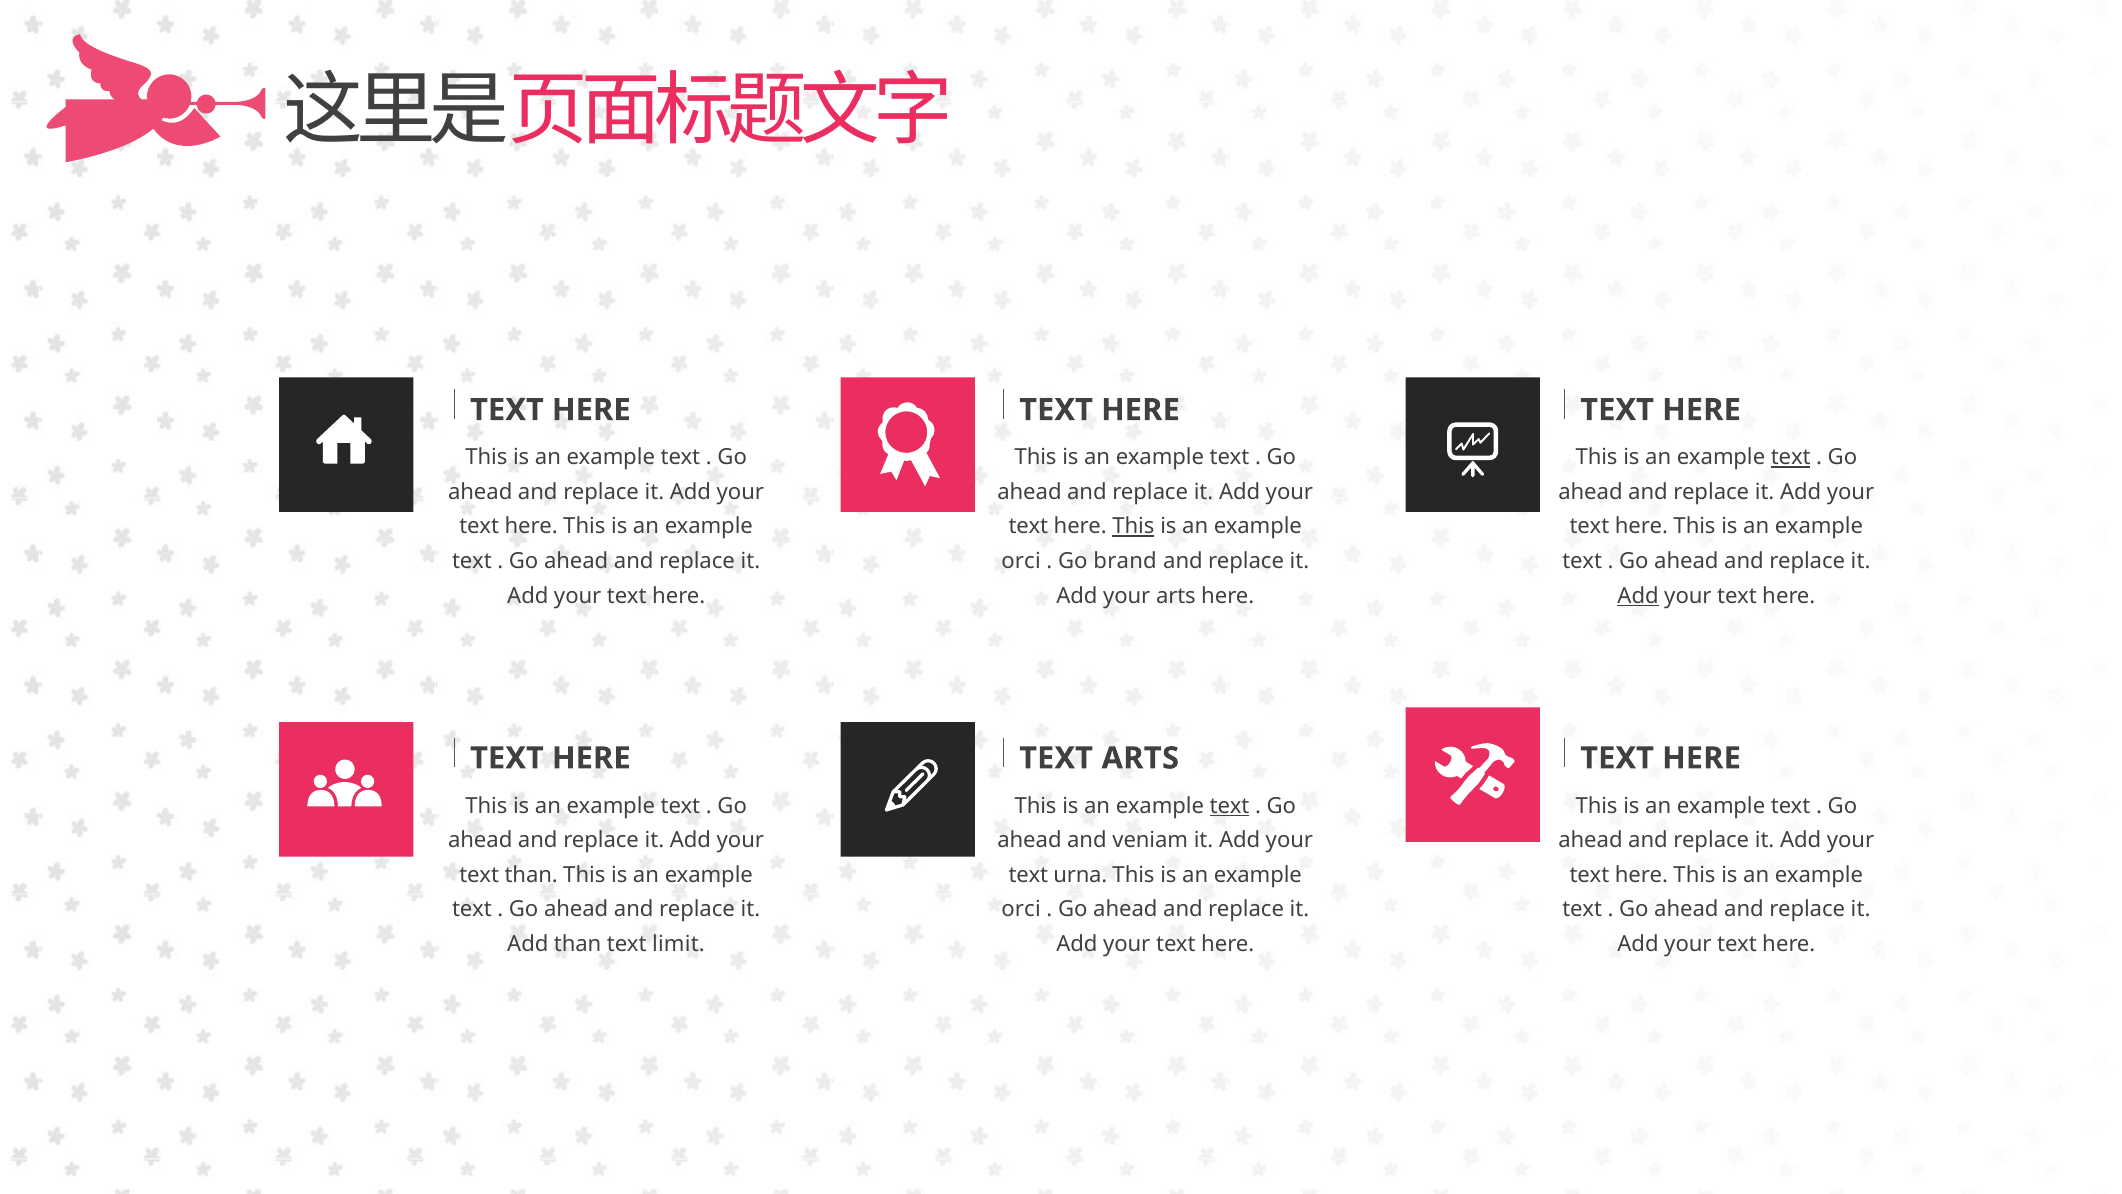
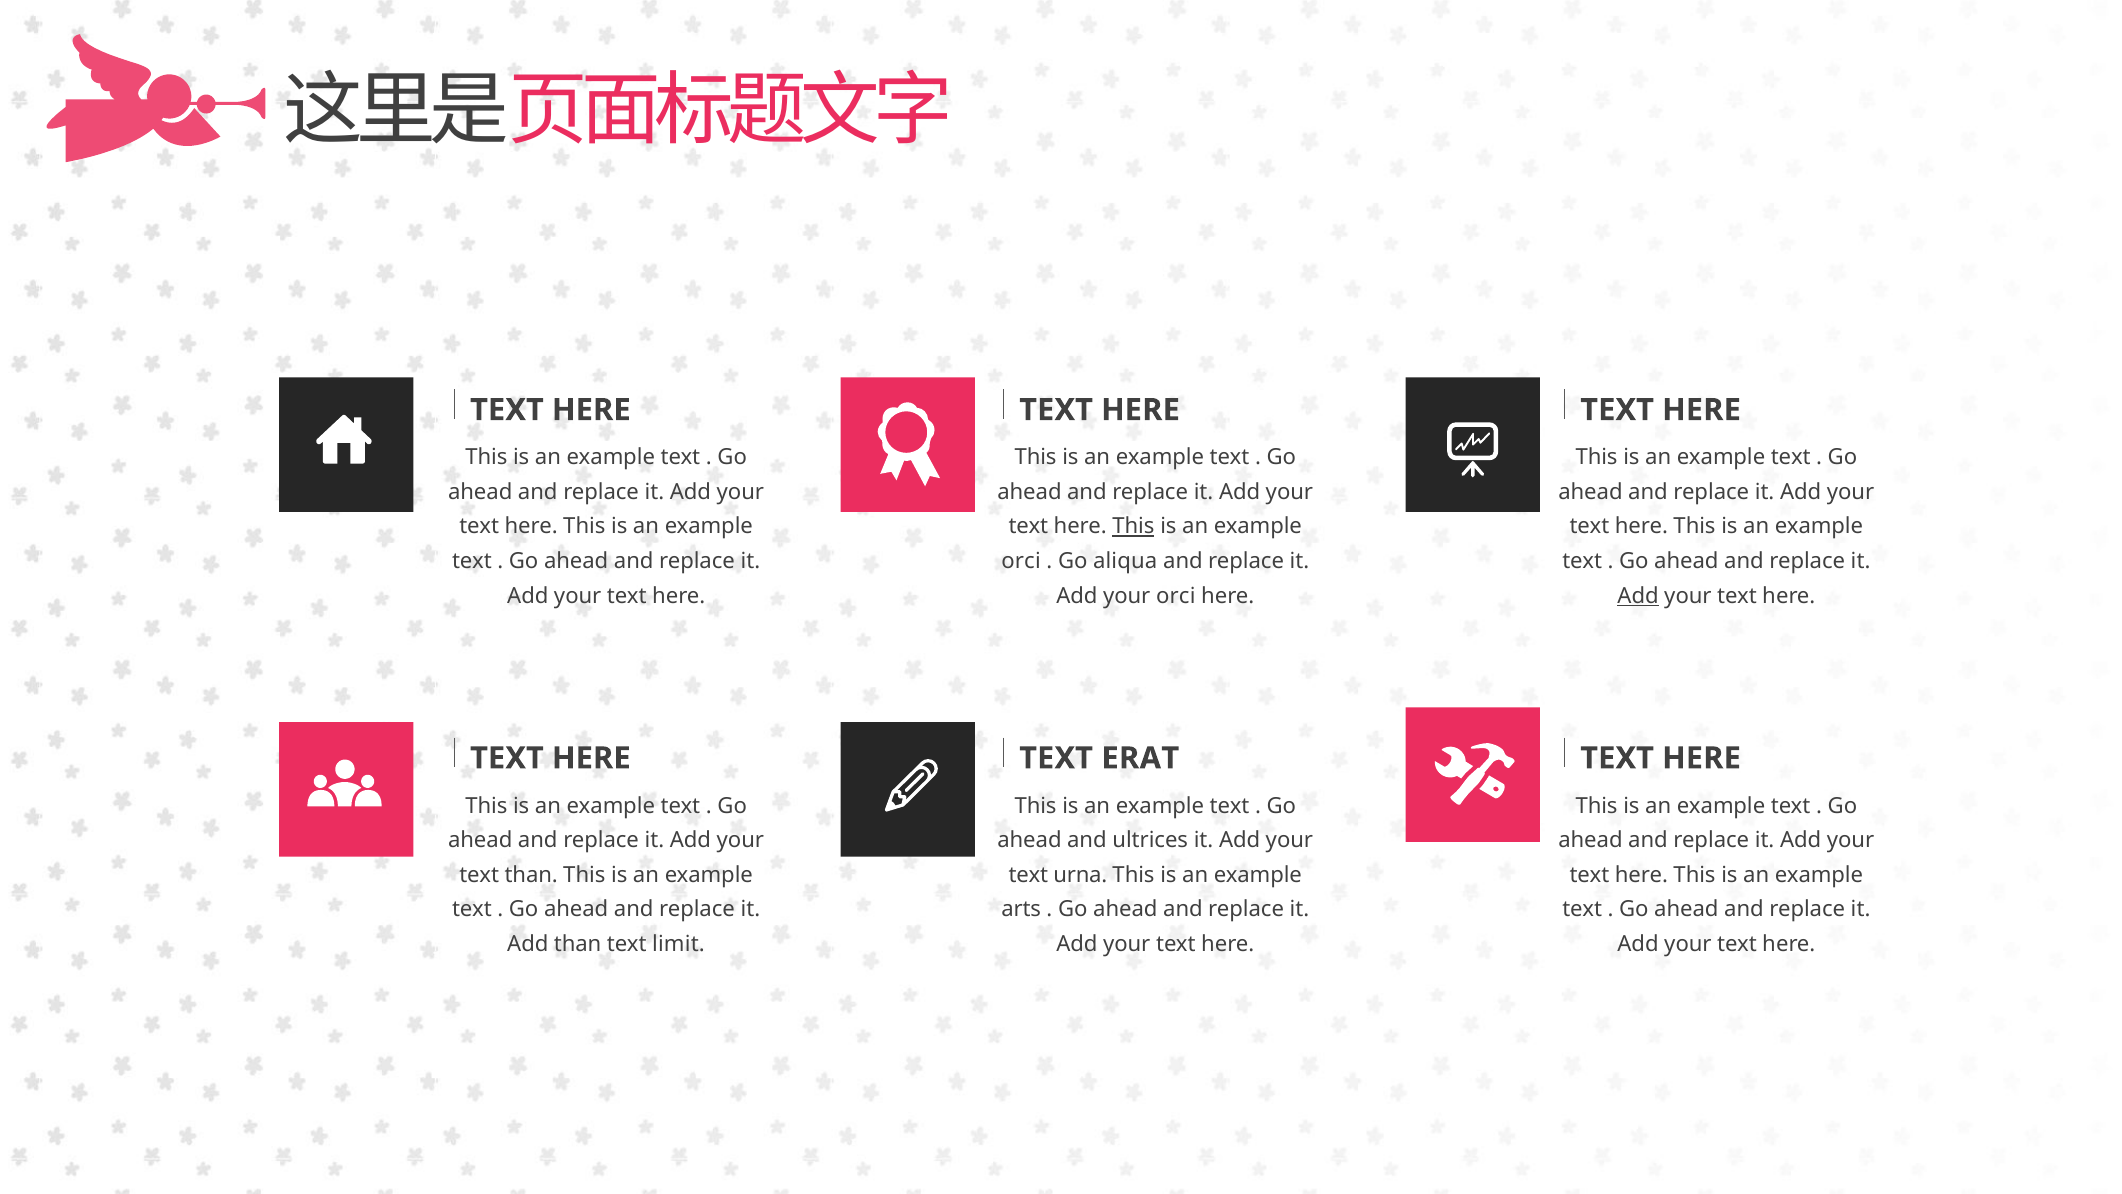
text underline: present -> none (1791, 457)
brand: brand -> aliqua (1125, 561)
your arts: arts -> orci (1176, 596)
TEXT ARTS: ARTS -> ERAT (1140, 758)
text underline: present -> none (1230, 806)
veniam: veniam -> ultrices (1150, 840)
orci: orci -> arts (1021, 909)
